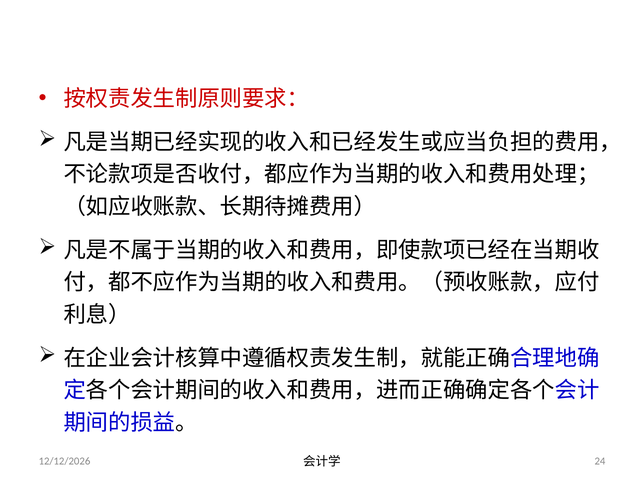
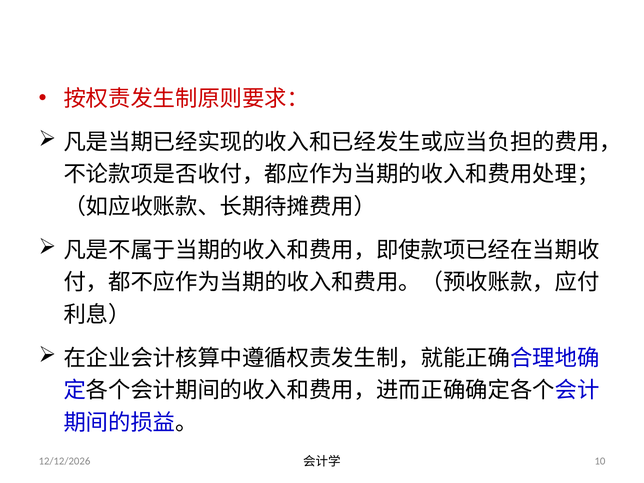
24: 24 -> 10 (600, 461)
